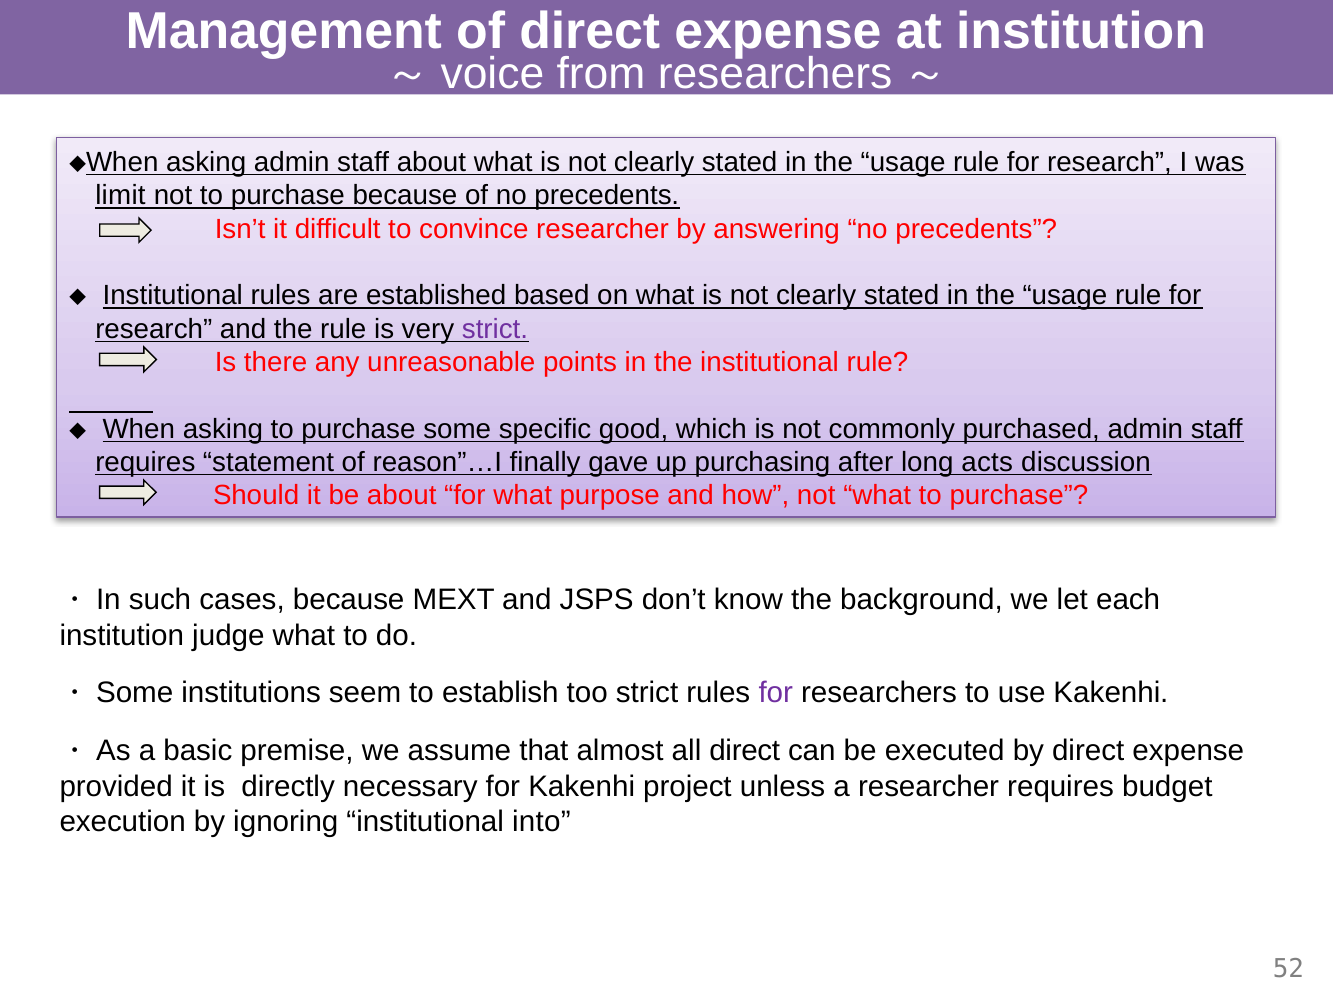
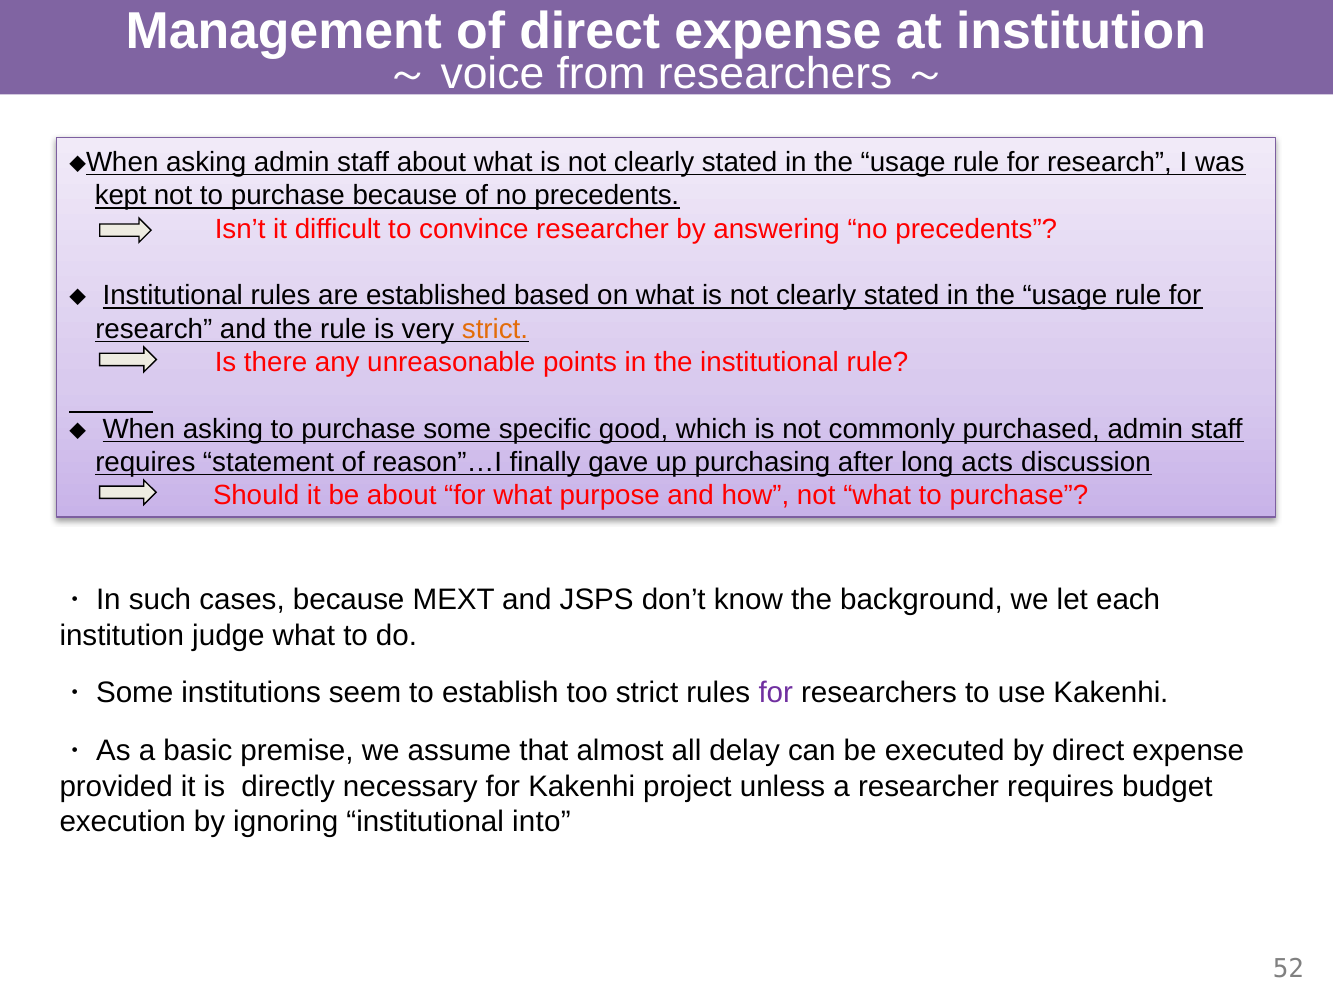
limit: limit -> kept (121, 196)
strict colour: purple -> orange (495, 329)
all direct: direct -> delay (745, 751)
